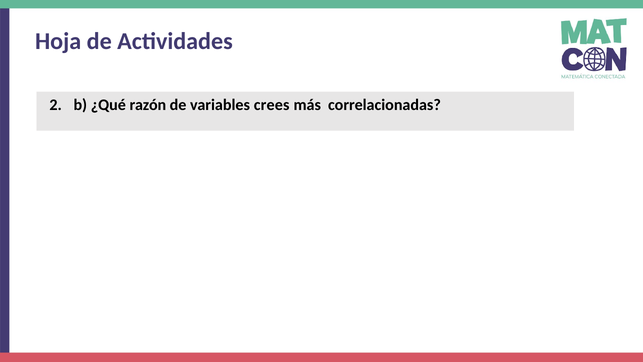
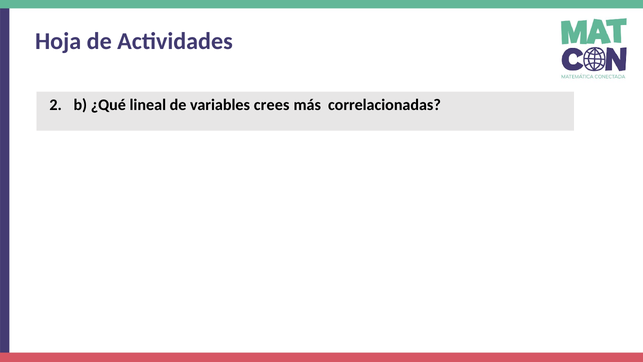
razón: razón -> lineal (148, 105)
